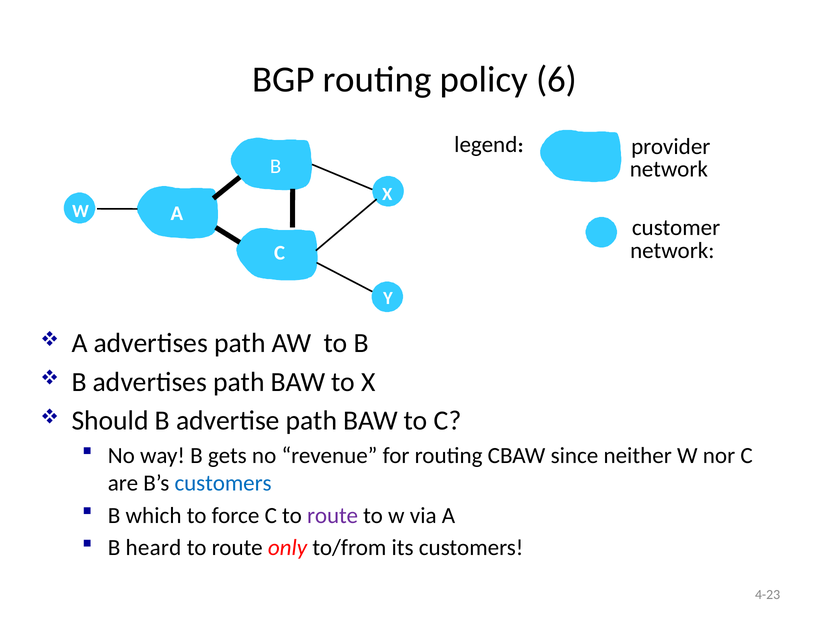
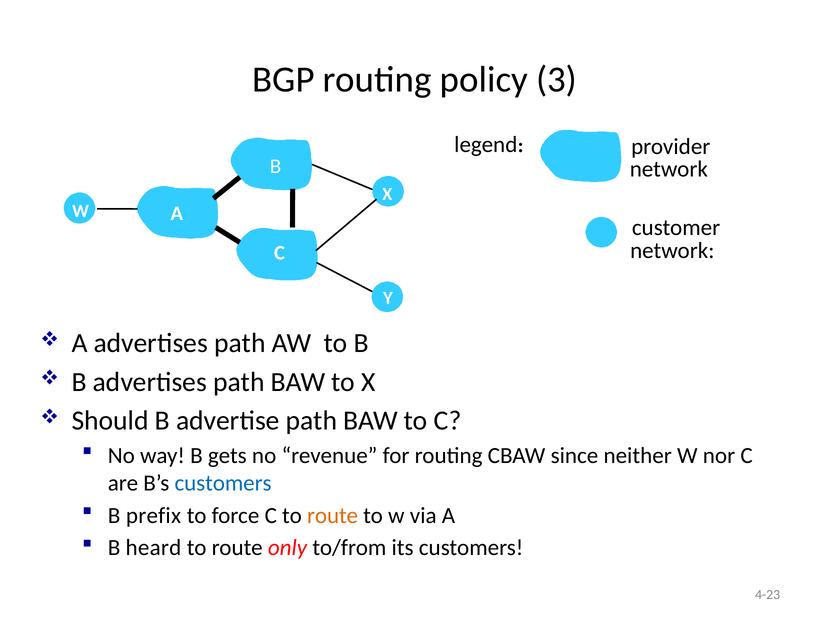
6: 6 -> 3 (557, 79)
which: which -> prefix (153, 515)
route colour: purple -> orange (333, 515)
